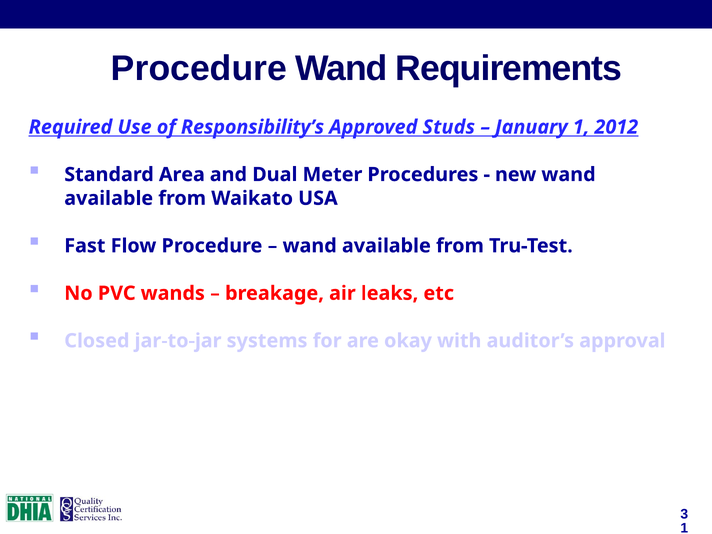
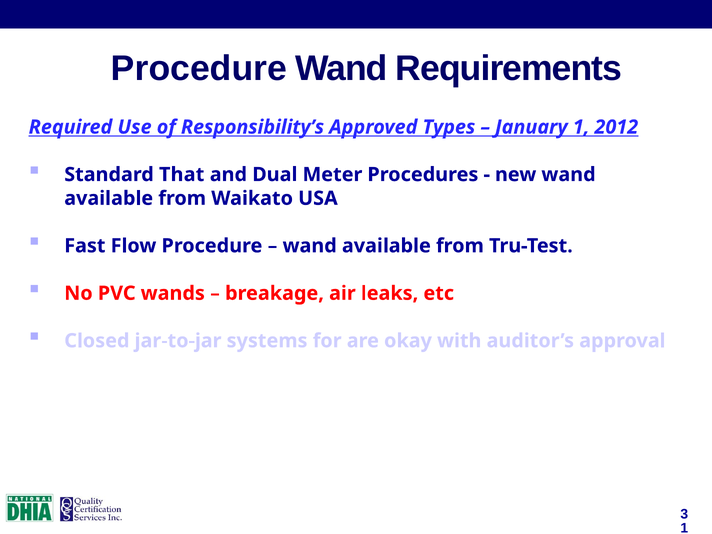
Studs: Studs -> Types (449, 127)
Area: Area -> That (182, 175)
